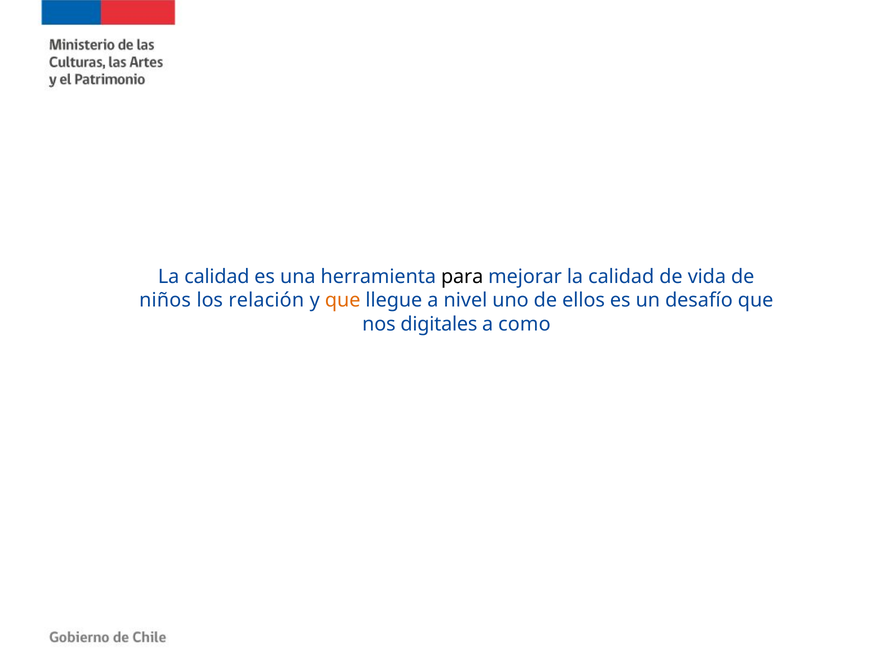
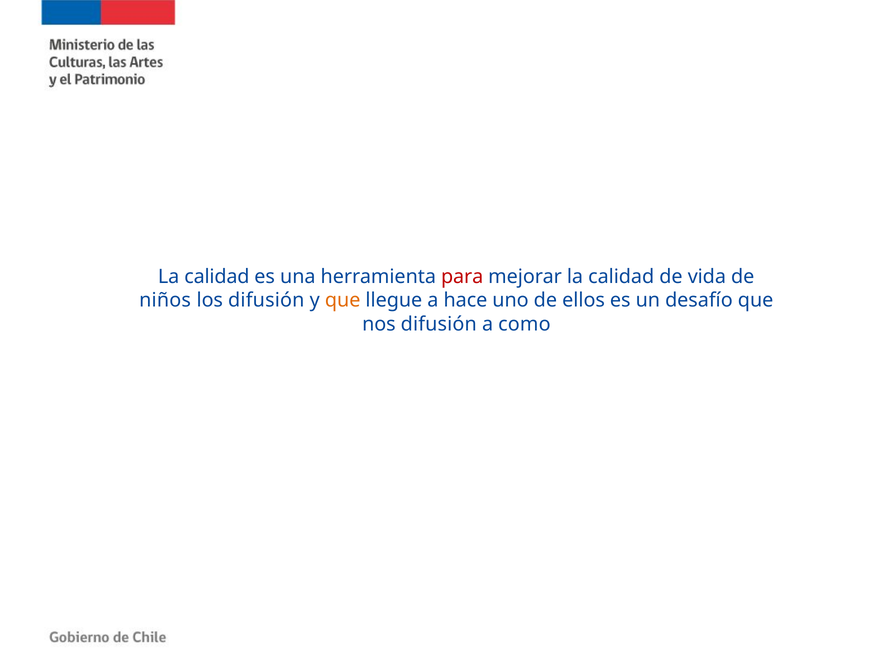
para colour: black -> red (462, 276)
los relación: relación -> difusión (266, 300)
nivel: nivel -> hace (465, 300)
nos digitales: digitales -> difusión (439, 324)
